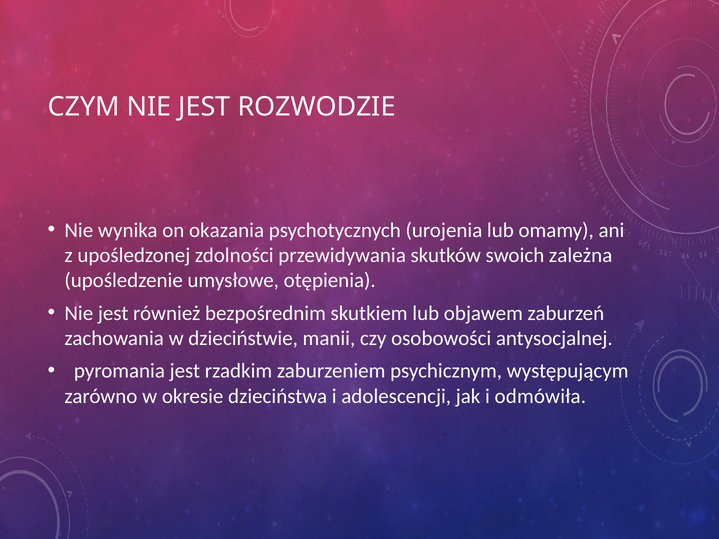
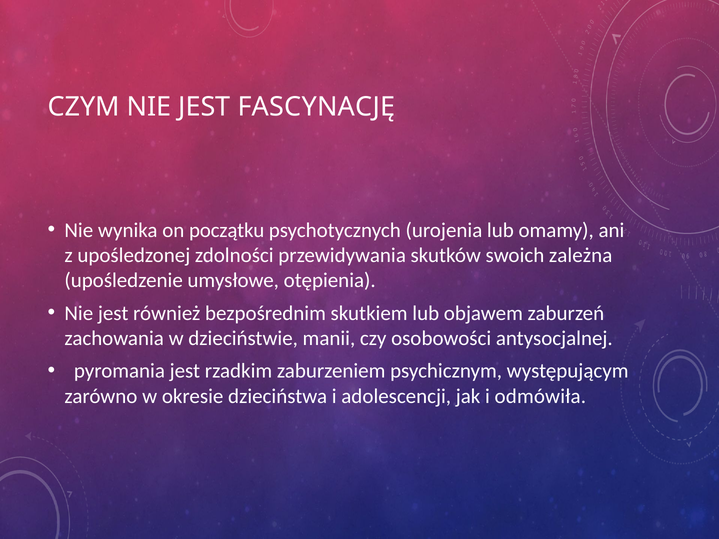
ROZWODZIE: ROZWODZIE -> FASCYNACJĘ (316, 107)
okazania: okazania -> początku (227, 230)
